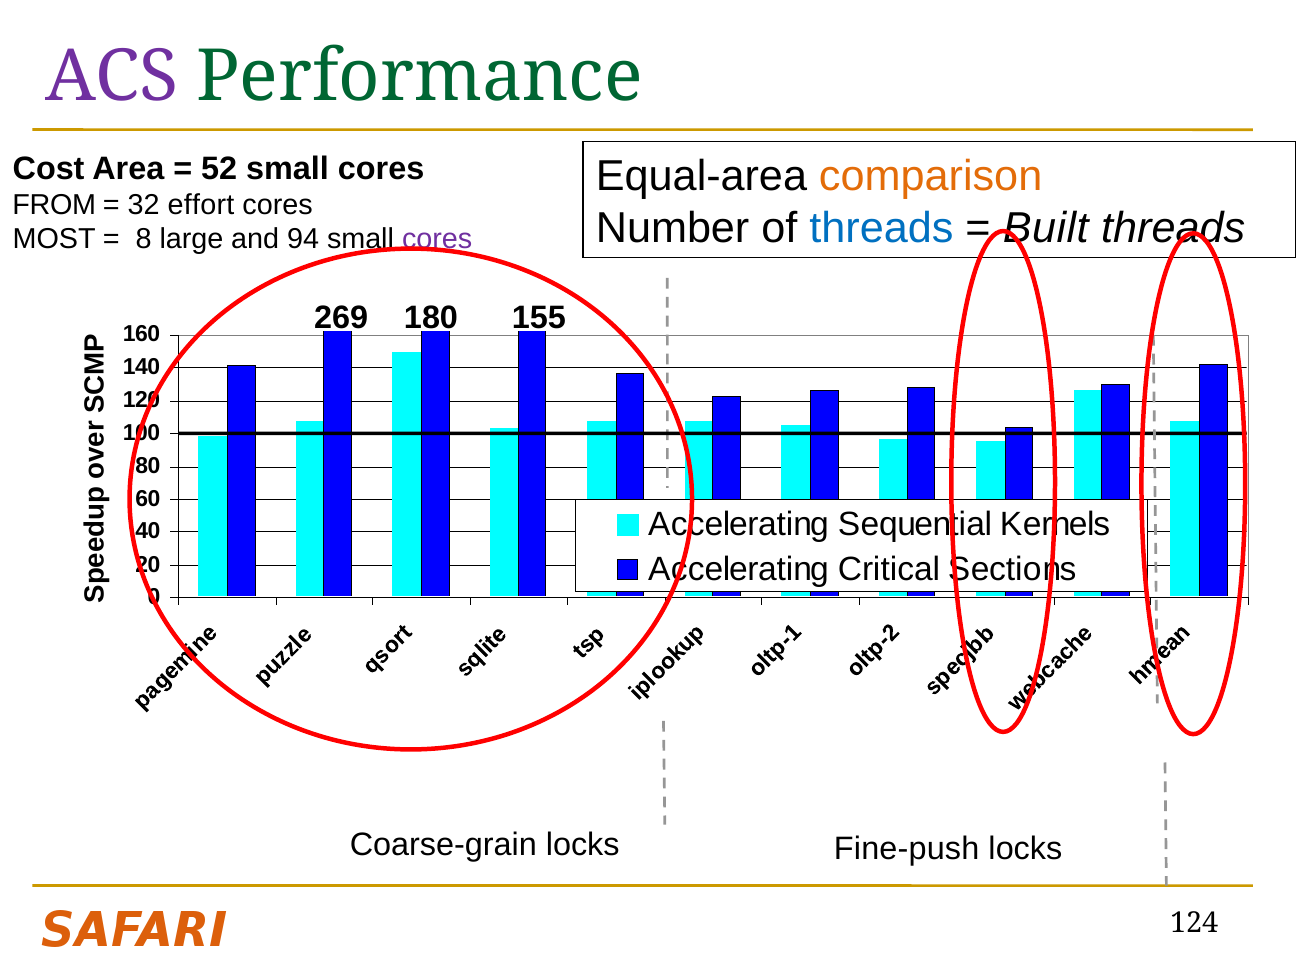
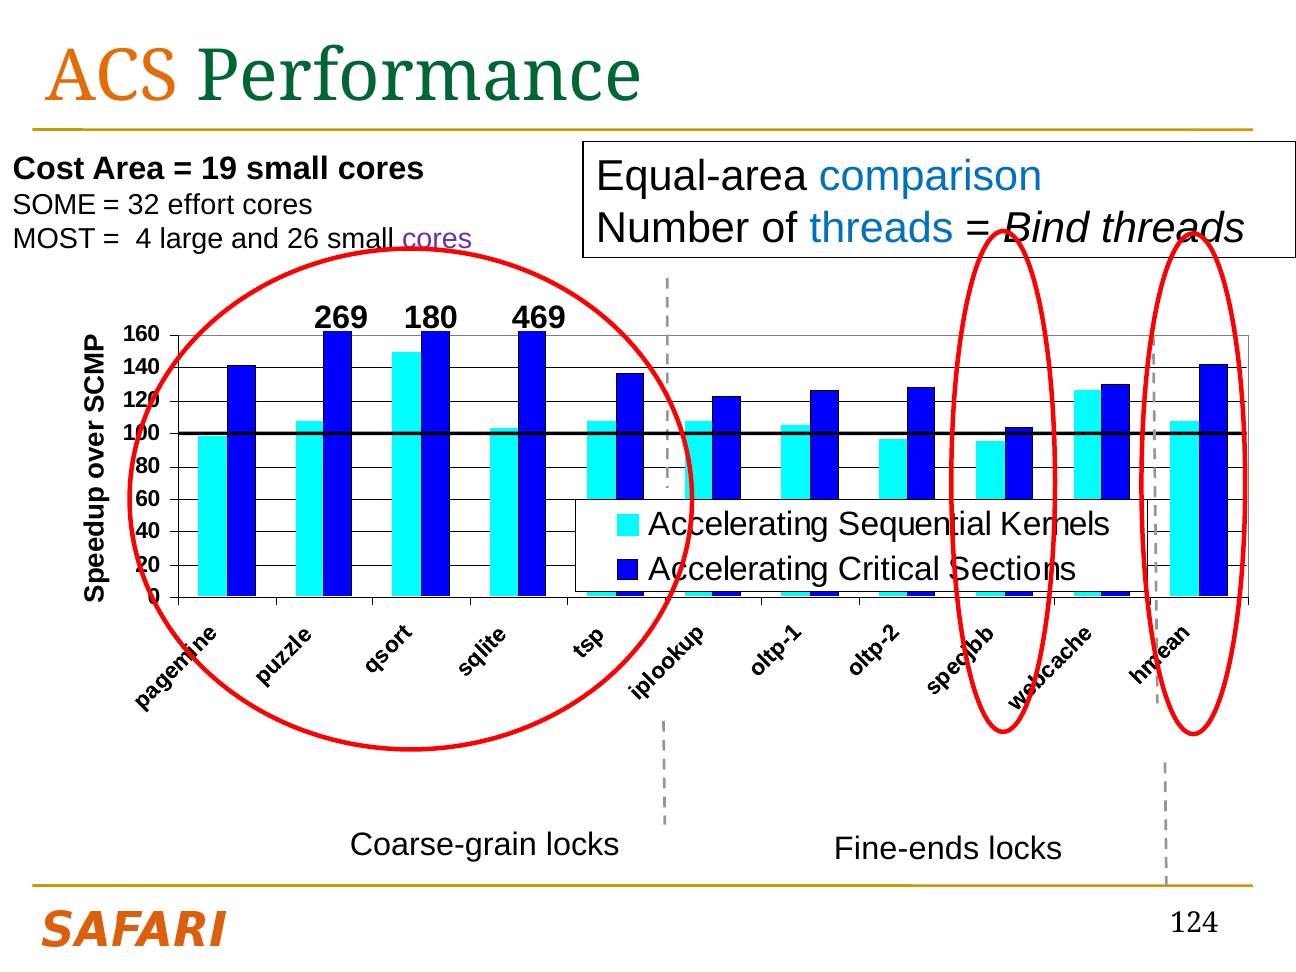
ACS colour: purple -> orange (112, 76)
52: 52 -> 19 (219, 168)
comparison colour: orange -> blue (931, 177)
FROM: FROM -> SOME (54, 205)
Built: Built -> Bind (1046, 228)
8: 8 -> 4 (144, 239)
94: 94 -> 26 (303, 239)
155: 155 -> 469 (539, 317)
Fine-push: Fine-push -> Fine-ends (907, 848)
